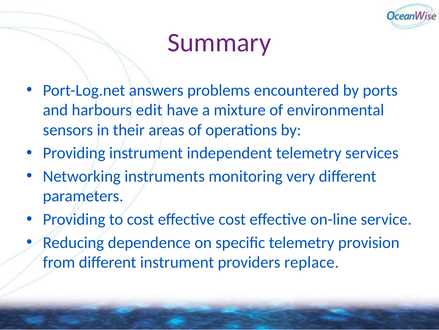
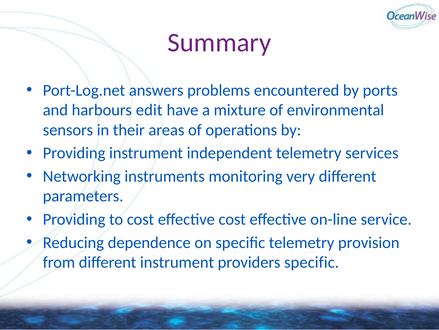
providers replace: replace -> specific (312, 262)
